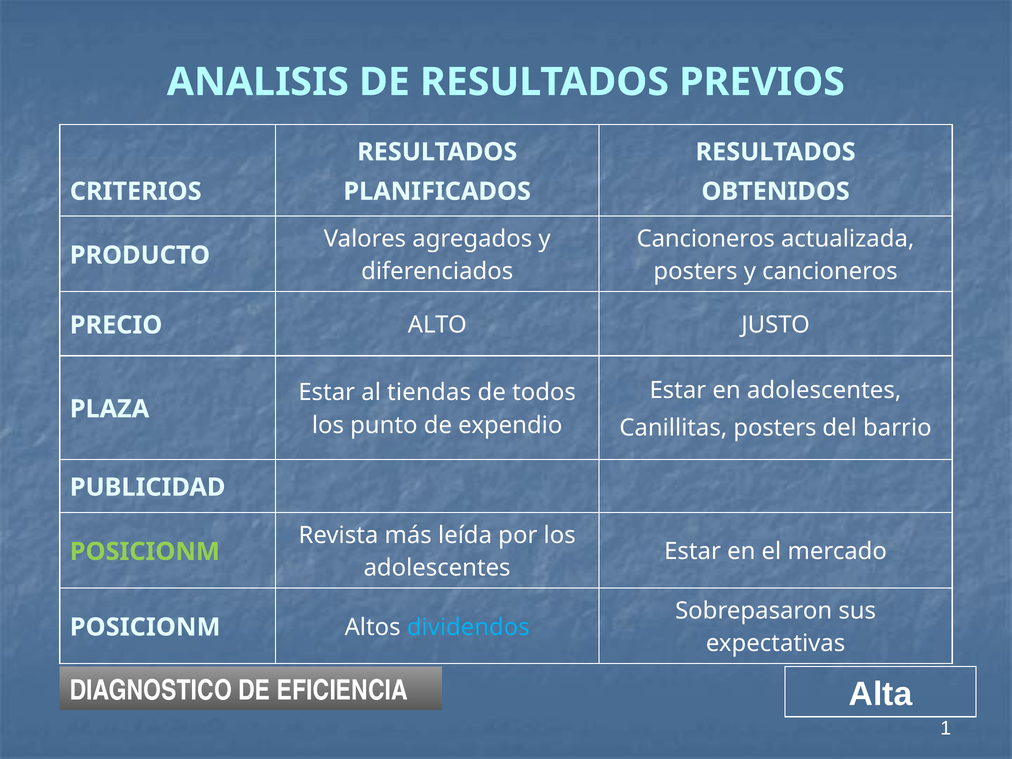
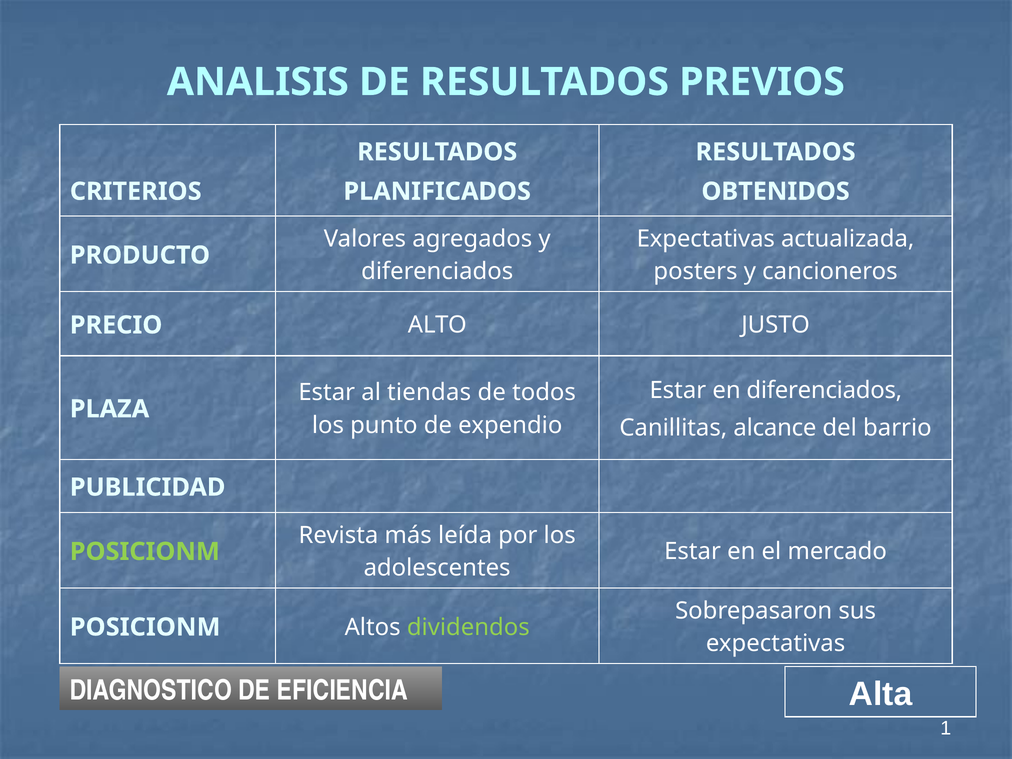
Cancioneros: Cancioneros -> Expectativas (706, 239)
en adolescentes: adolescentes -> diferenciados (824, 390)
Canillitas posters: posters -> alcance (775, 428)
dividendos colour: light blue -> light green (468, 627)
